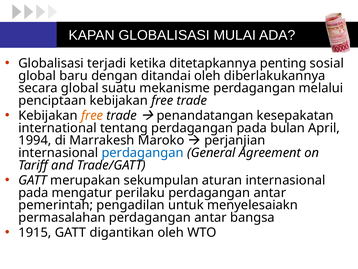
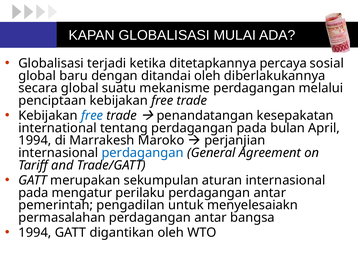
penting: penting -> percaya (283, 63)
free colour: orange -> blue (92, 115)
1915: 1915 -> 1994 (35, 232)
